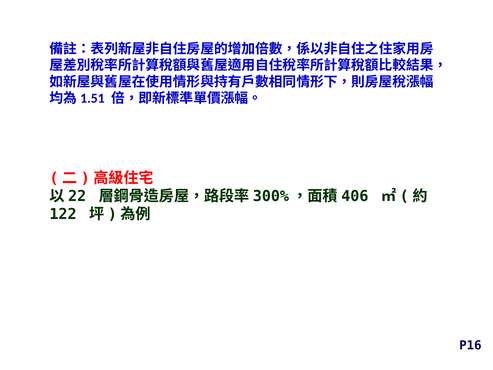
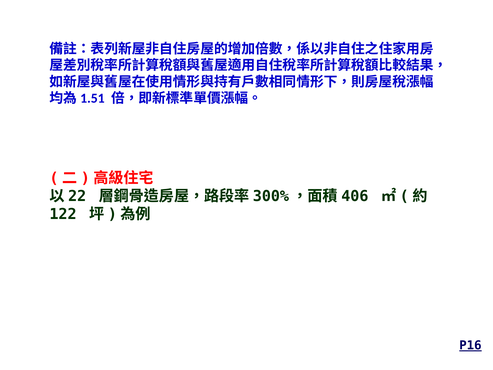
P16 underline: none -> present (470, 345)
